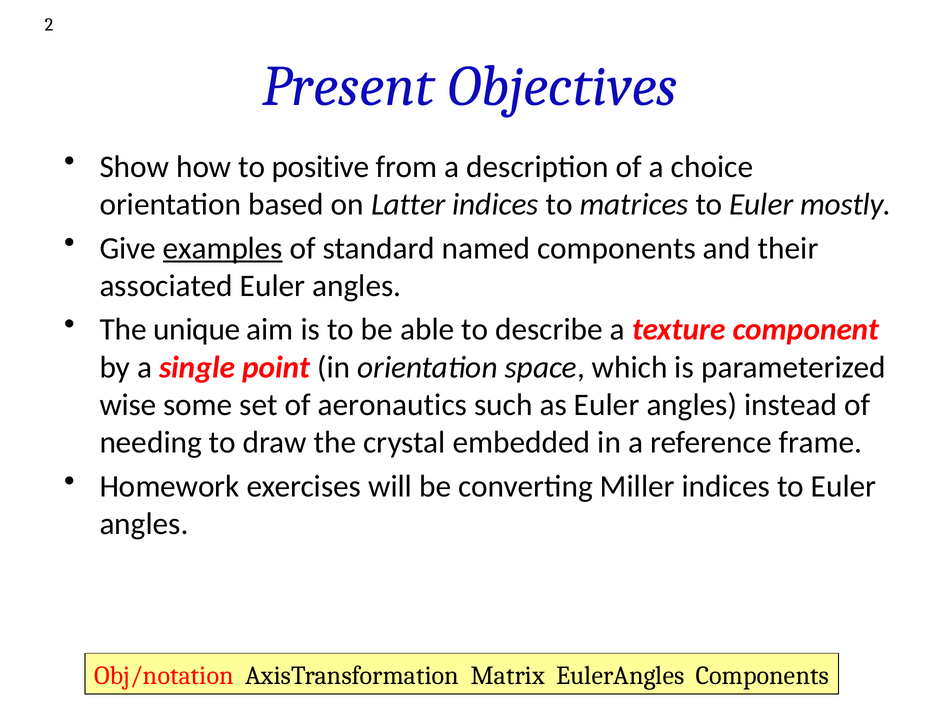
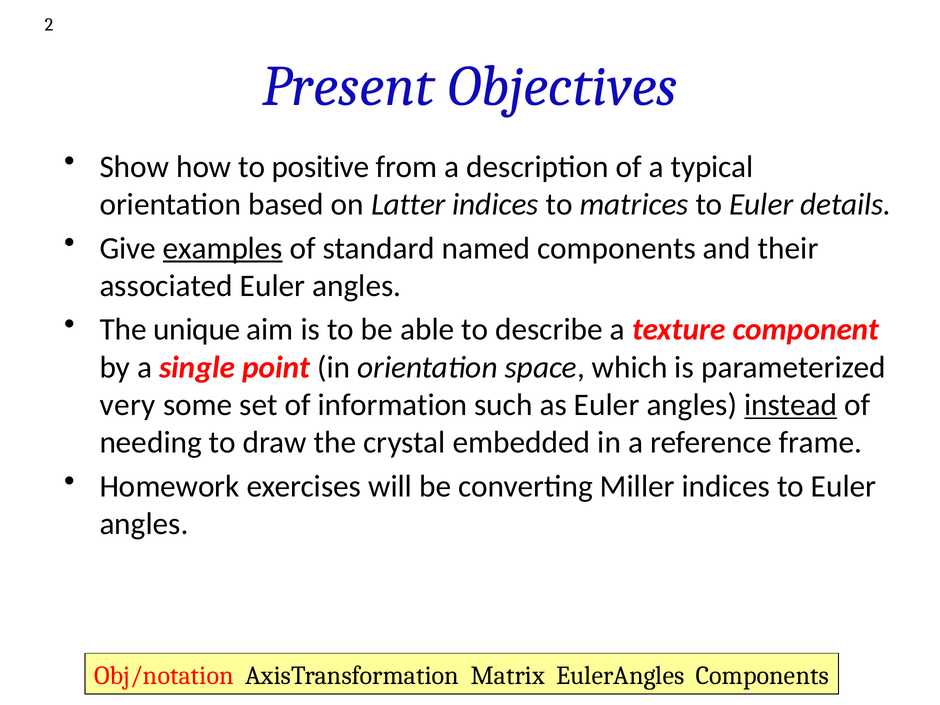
choice: choice -> typical (712, 167)
mostly: mostly -> details (846, 204)
wise: wise -> very (128, 405)
aeronautics: aeronautics -> information (393, 405)
instead underline: none -> present (791, 405)
